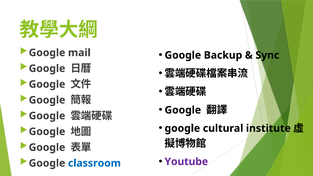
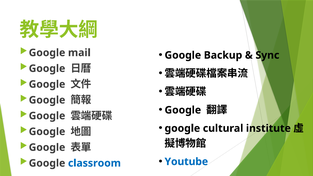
Youtube colour: purple -> blue (186, 162)
